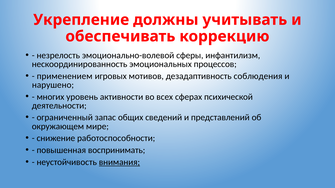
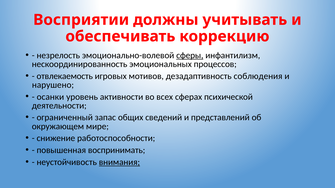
Укрепление: Укрепление -> Восприятии (81, 20)
сферы underline: none -> present (190, 55)
применением: применением -> отвлекаемость (65, 76)
многих: многих -> осанки (50, 97)
